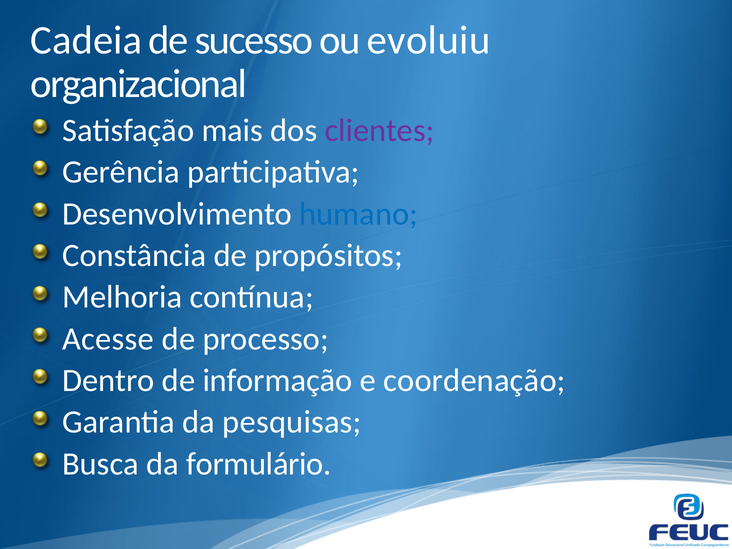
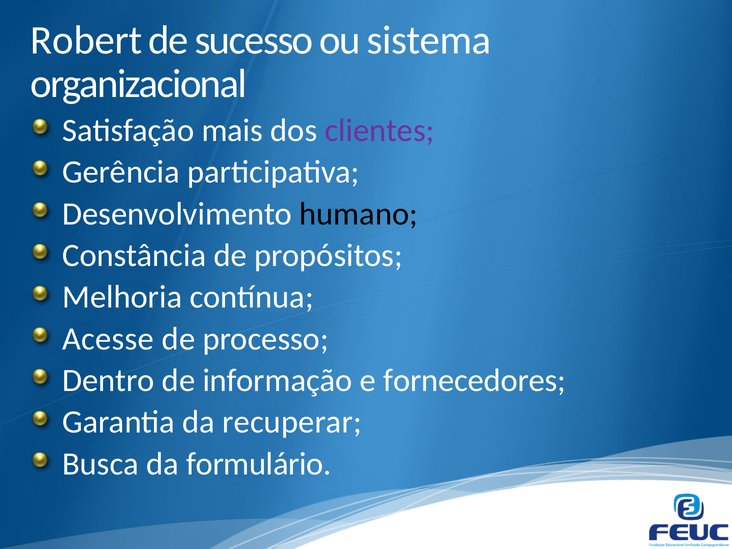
Cadeia: Cadeia -> Robert (86, 40)
evoluiu: evoluiu -> sistema (429, 40)
humano colour: blue -> black (359, 214)
coordenação: coordenação -> fornecedores (475, 381)
pesquisas: pesquisas -> recuperar (292, 422)
